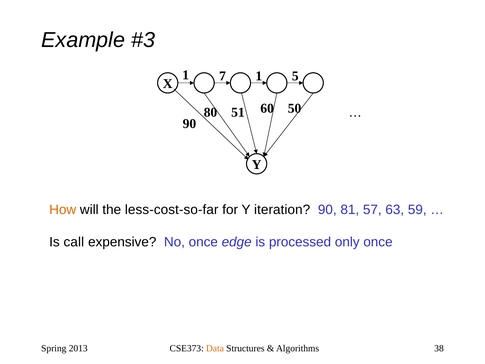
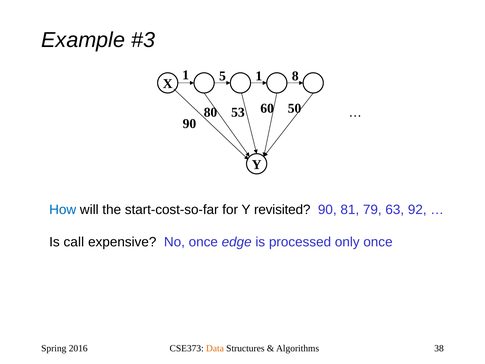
7: 7 -> 5 (222, 76)
5: 5 -> 8 (295, 76)
51: 51 -> 53 (238, 112)
How colour: orange -> blue (63, 209)
less-cost-so-far: less-cost-so-far -> start-cost-so-far (172, 209)
iteration: iteration -> revisited (282, 209)
57: 57 -> 79 (372, 209)
59: 59 -> 92 (417, 209)
2013: 2013 -> 2016 (78, 348)
